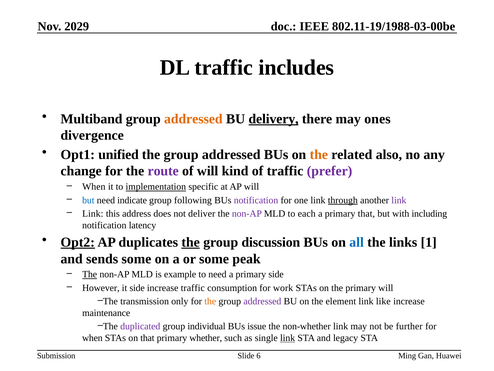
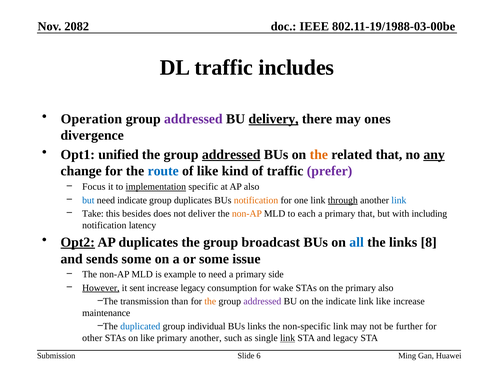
2029: 2029 -> 2082 (77, 26)
Multiband: Multiband -> Operation (91, 119)
addressed colour: orange -> purple (193, 119)
addressed underline: none -> present (231, 154)
related also: also -> that (389, 154)
any underline: none -> present (434, 154)
route colour: purple -> blue (163, 171)
of will: will -> like (208, 171)
When: When -> Focus (94, 187)
AP will: will -> also (252, 187)
group following: following -> duplicates (193, 200)
notification colour: purple -> orange (256, 200)
link colour: purple -> blue (399, 200)
Link: Link -> Take (93, 213)
address: address -> besides (137, 213)
non-AP colour: purple -> orange (247, 213)
the underline: present -> none (191, 242)
discussion: discussion -> broadcast (271, 242)
1: 1 -> 8 (429, 242)
peak: peak -> issue (246, 258)
The underline: present -> none (90, 274)
However underline: none -> present (101, 288)
it side: side -> sent (137, 288)
increase traffic: traffic -> legacy (193, 288)
work: work -> wake (283, 288)
primary will: will -> also (386, 288)
only: only -> than (180, 301)
the element: element -> indicate (341, 301)
duplicated colour: purple -> blue (140, 326)
BUs issue: issue -> links (257, 326)
non-whether: non-whether -> non-specific (307, 326)
when: when -> other (92, 338)
on that: that -> like (147, 338)
primary whether: whether -> another (206, 338)
